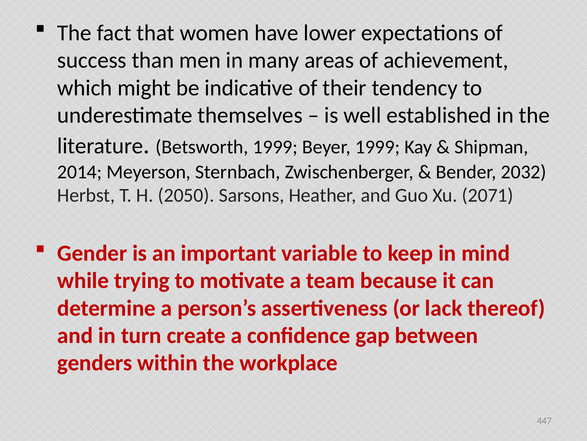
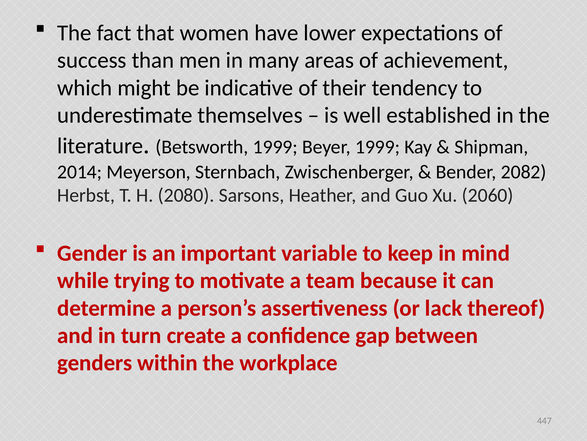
2032: 2032 -> 2082 (524, 172)
2050: 2050 -> 2080 (186, 195)
2071: 2071 -> 2060 (488, 195)
